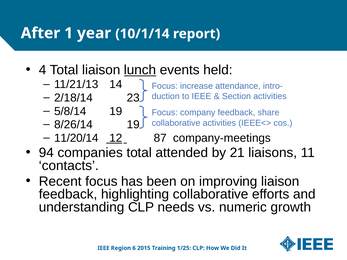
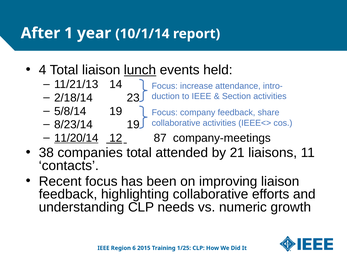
8/26/14: 8/26/14 -> 8/23/14 (73, 125)
11/20/14 underline: none -> present (76, 138)
94: 94 -> 38 (46, 153)
